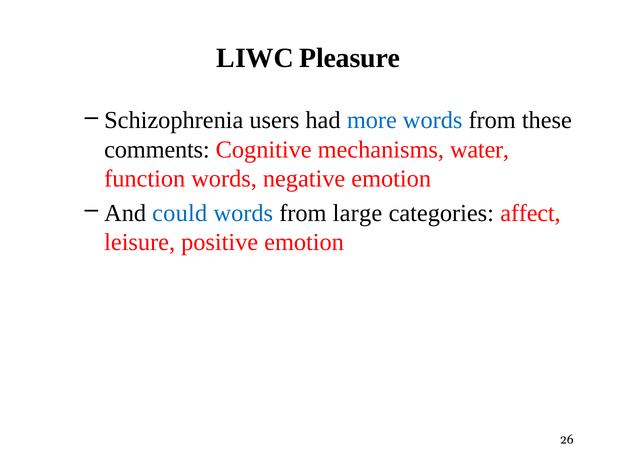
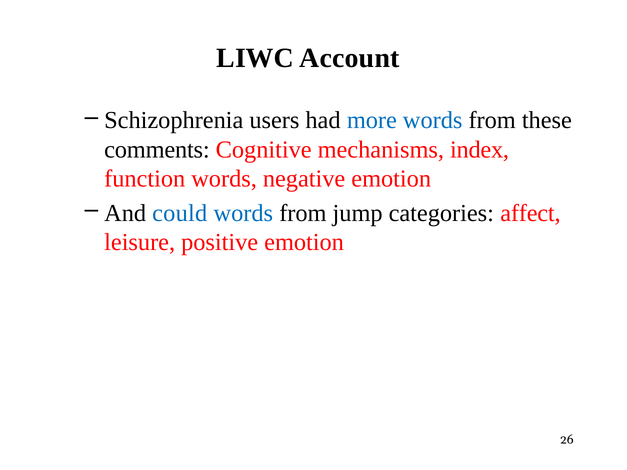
Pleasure: Pleasure -> Account (349, 58)
water: water -> index (480, 150)
large: large -> jump (358, 213)
